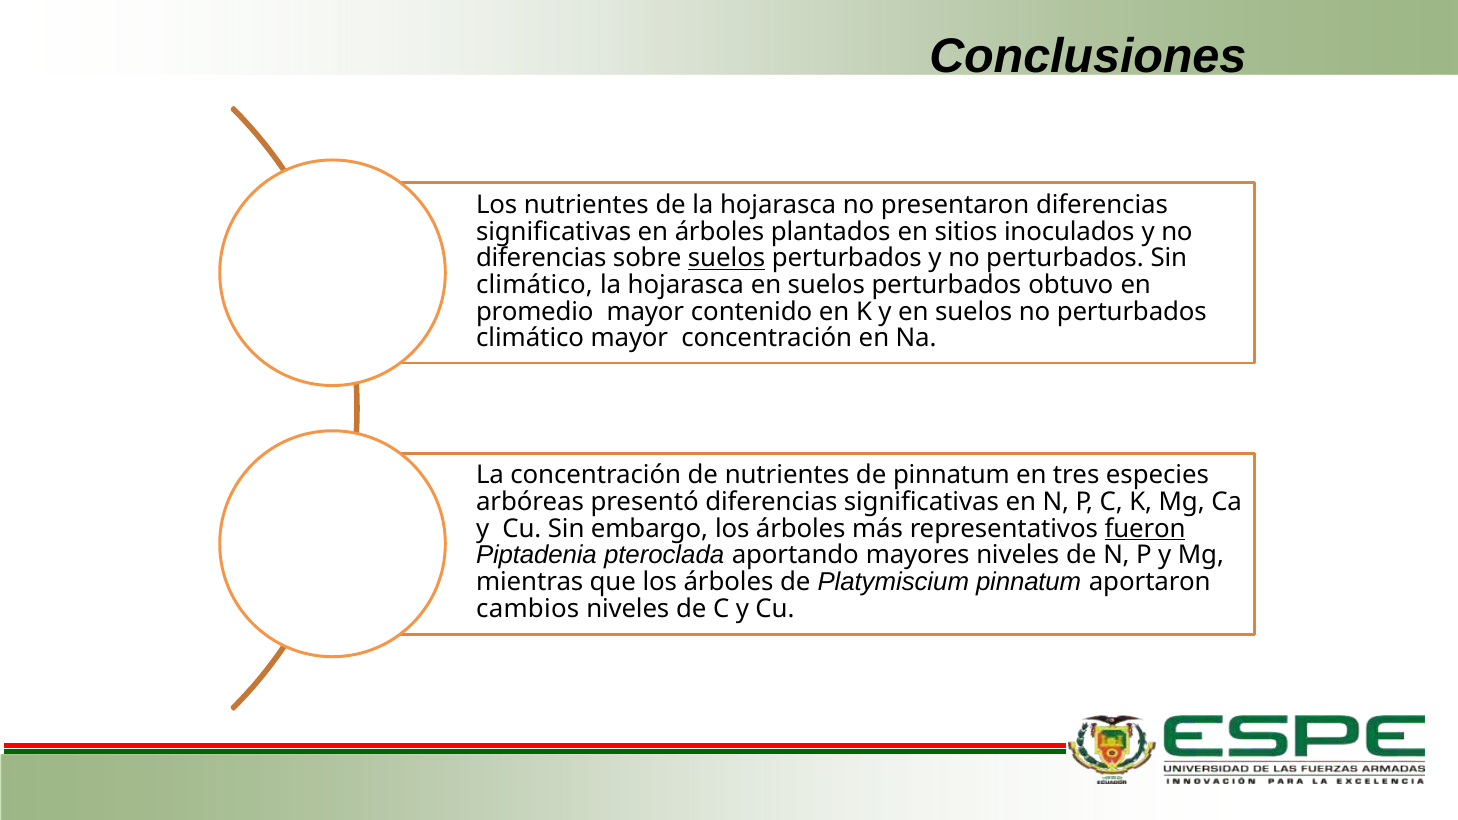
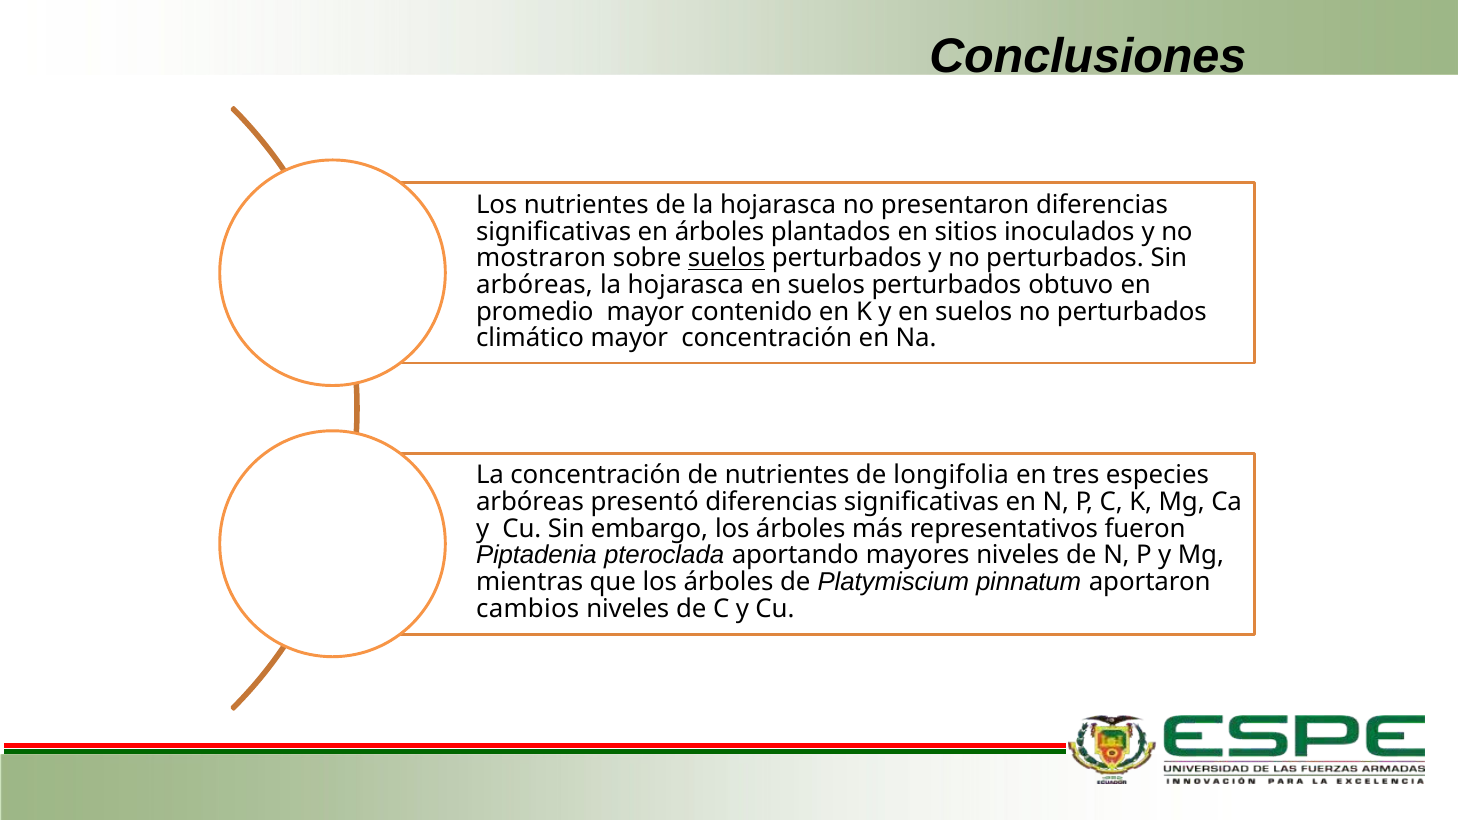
diferencias: diferencias -> mostraron (541, 258)
climático: climático -> arbóreas (534, 285)
de pinnatum: pinnatum -> longifolia (951, 475)
fueron underline: present -> none (1145, 529)
